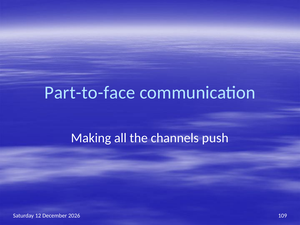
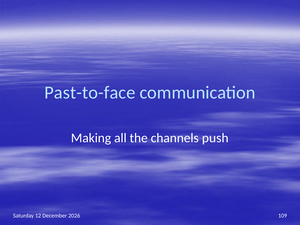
Part-to-face: Part-to-face -> Past-to-face (90, 93)
